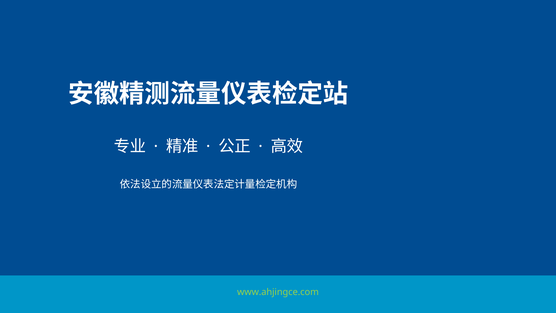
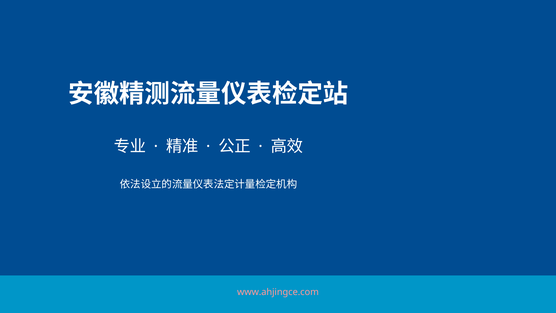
www.ahjingce.com colour: light green -> pink (278, 292)
